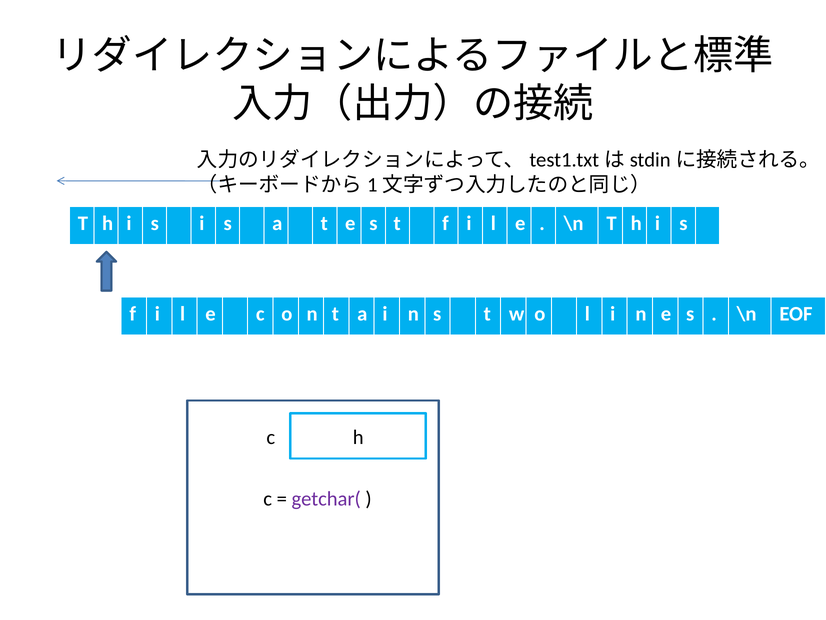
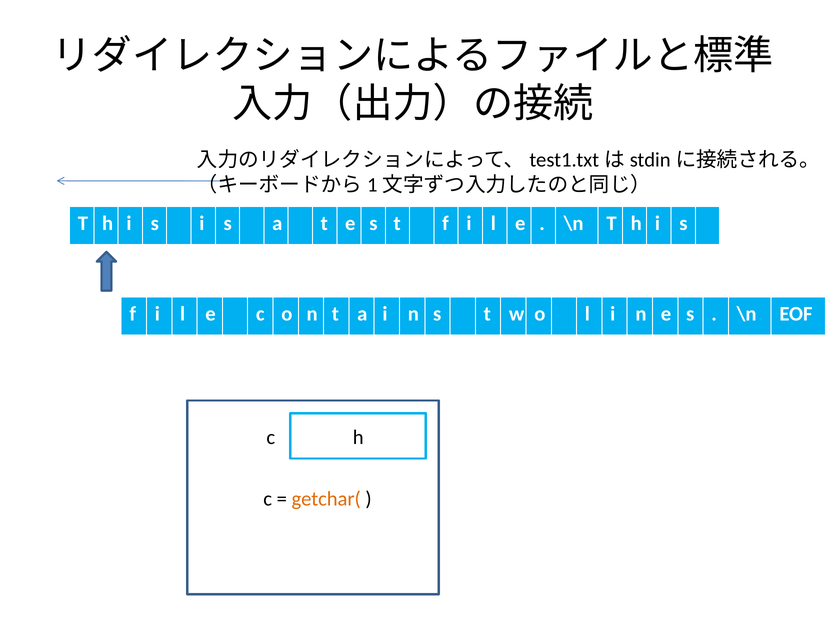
getchar( colour: purple -> orange (326, 498)
